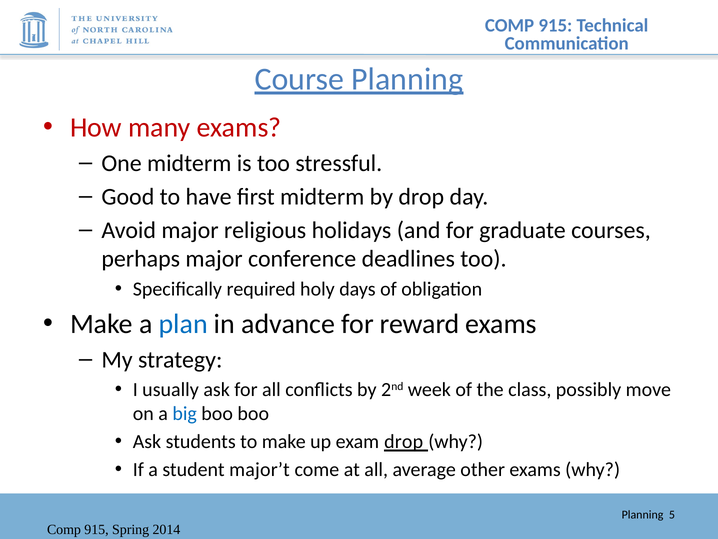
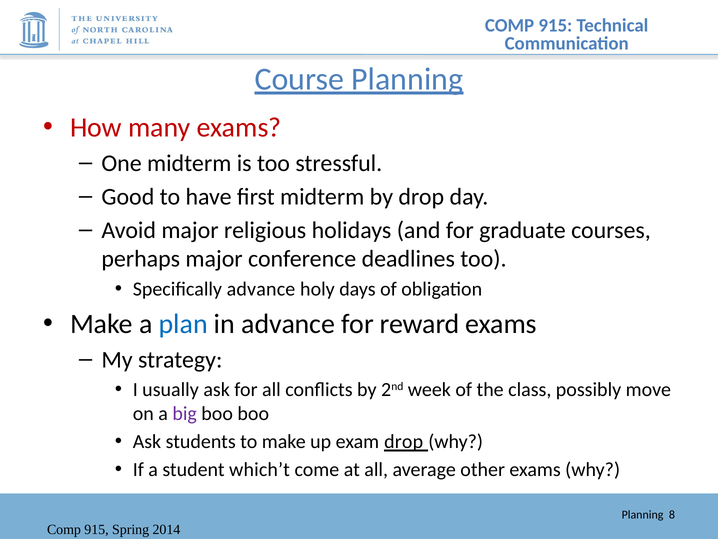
Specifically required: required -> advance (261, 289)
big colour: blue -> purple (185, 413)
major’t: major’t -> which’t (260, 469)
5: 5 -> 8 (672, 514)
